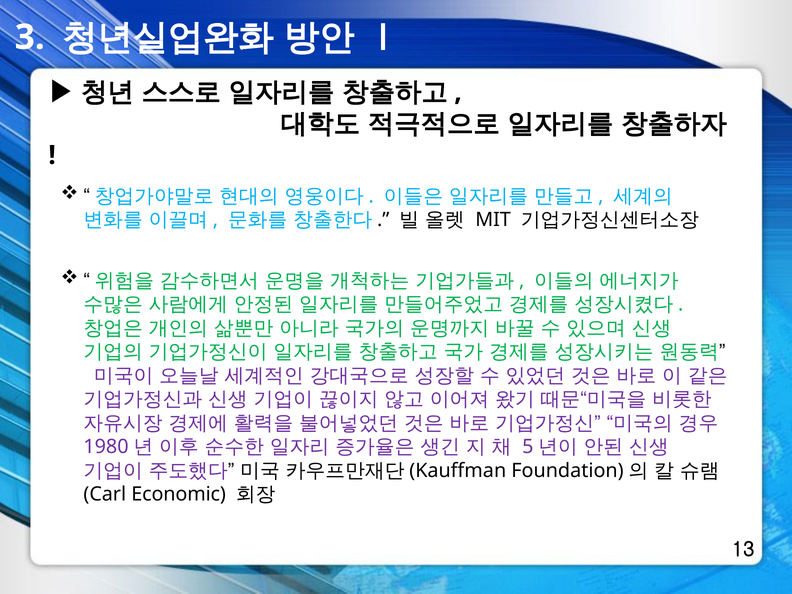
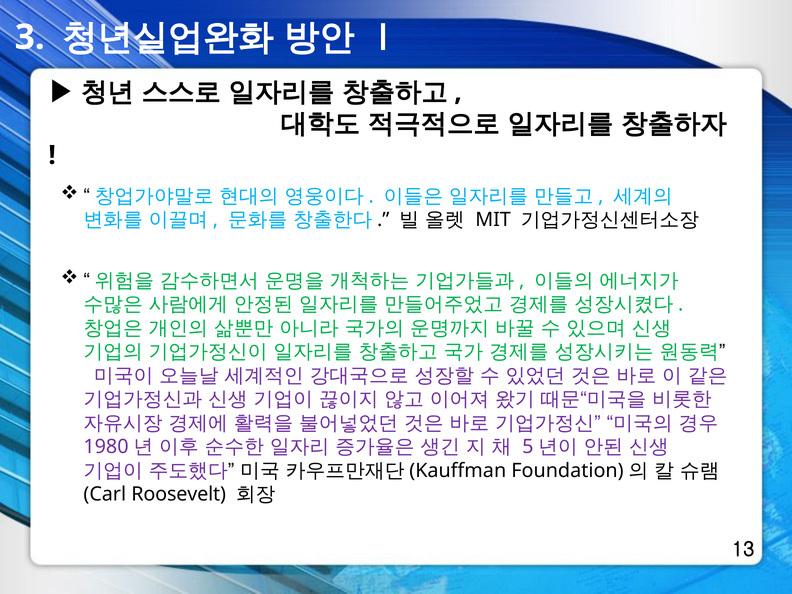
Economic: Economic -> Roosevelt (179, 494)
